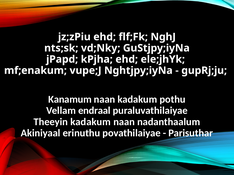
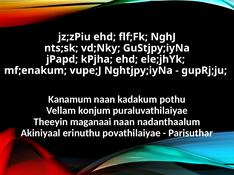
endraal: endraal -> konjum (94, 111)
Theeyin kadakum: kadakum -> maganaai (91, 122)
